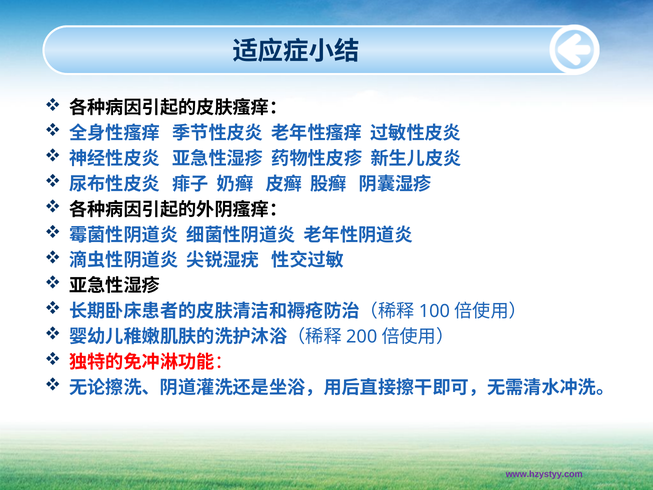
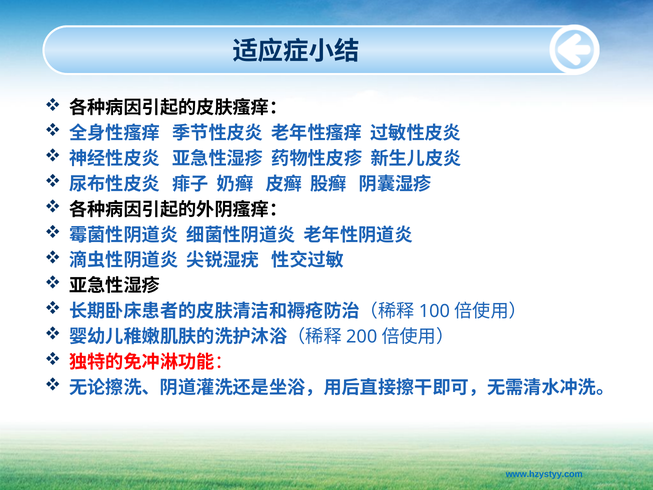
www.hzystyy.com colour: purple -> blue (544, 474)
